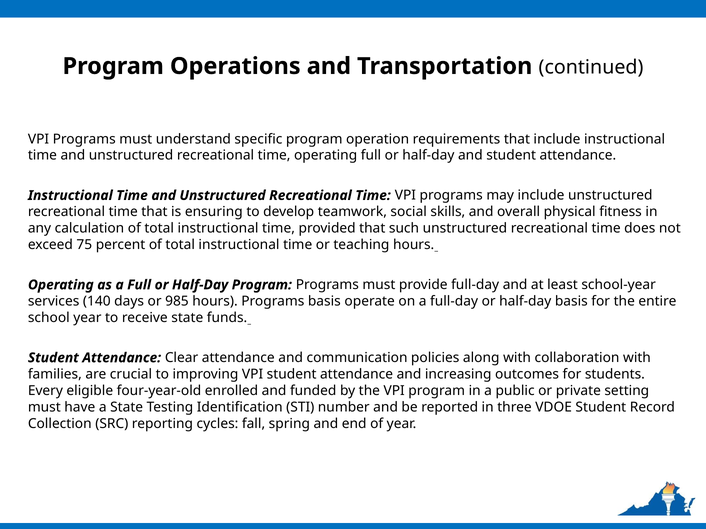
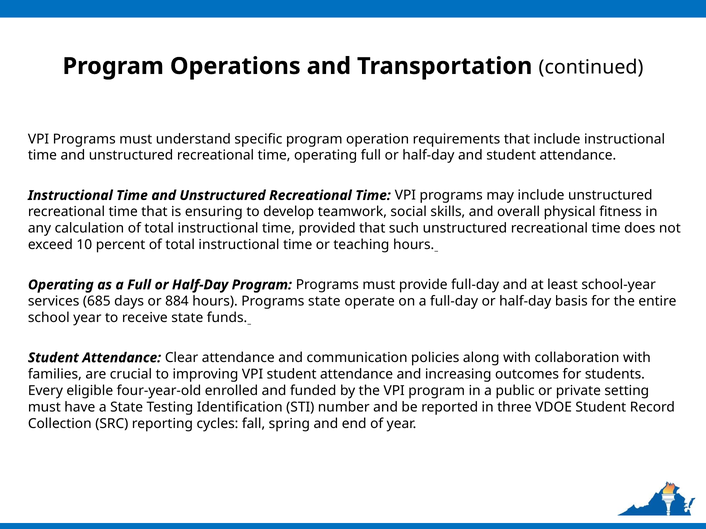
75: 75 -> 10 (84, 245)
140: 140 -> 685 (97, 302)
985: 985 -> 884 (177, 302)
Programs basis: basis -> state (324, 302)
